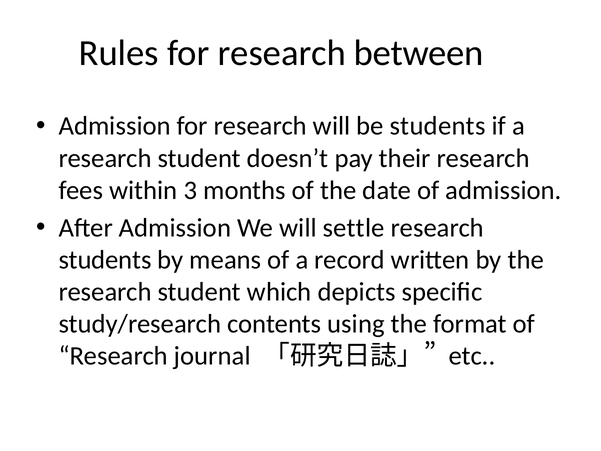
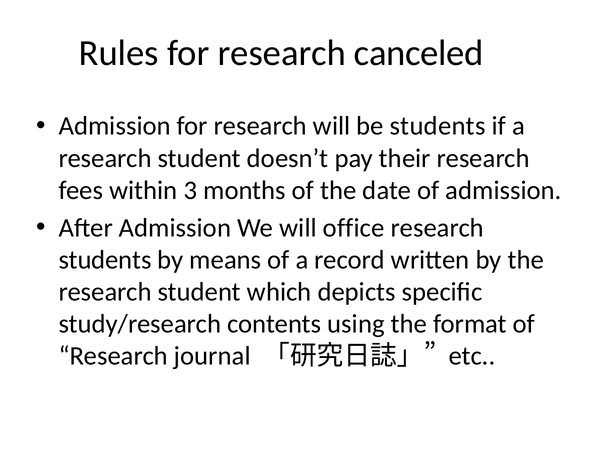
between: between -> canceled (419, 53)
settle: settle -> office (354, 228)
